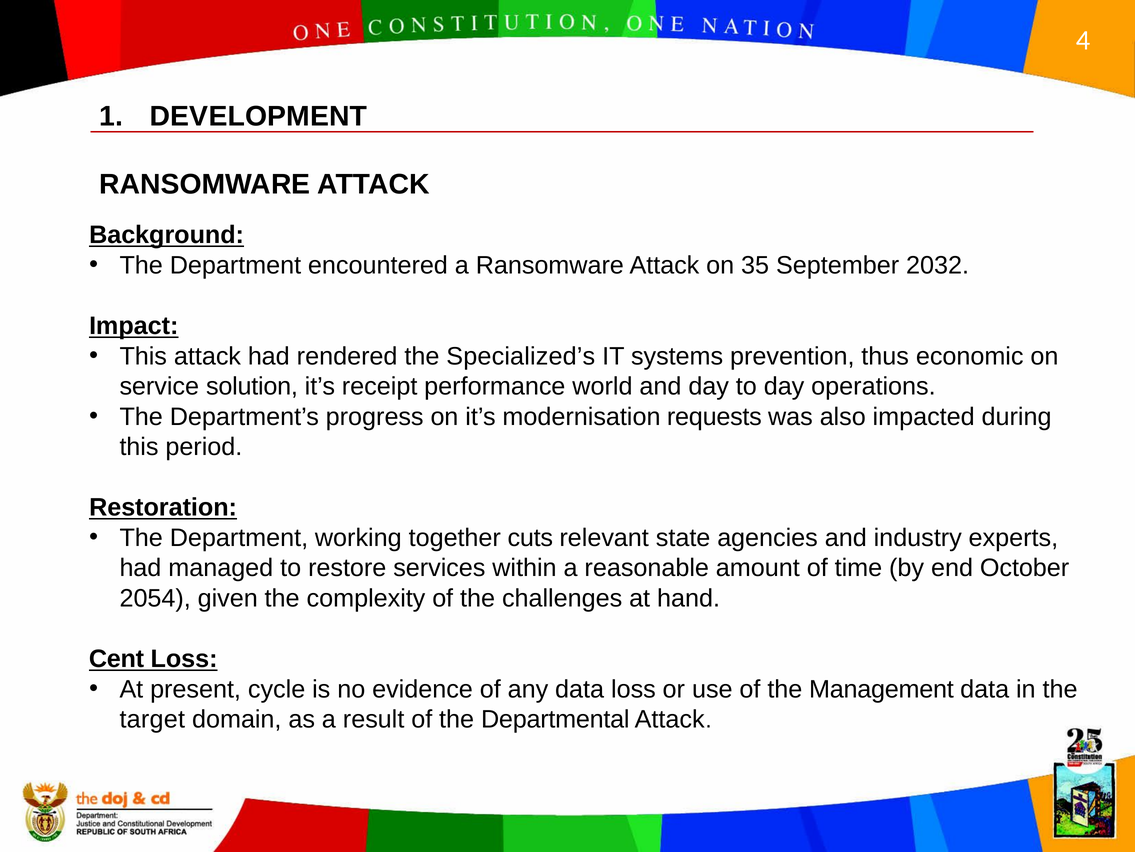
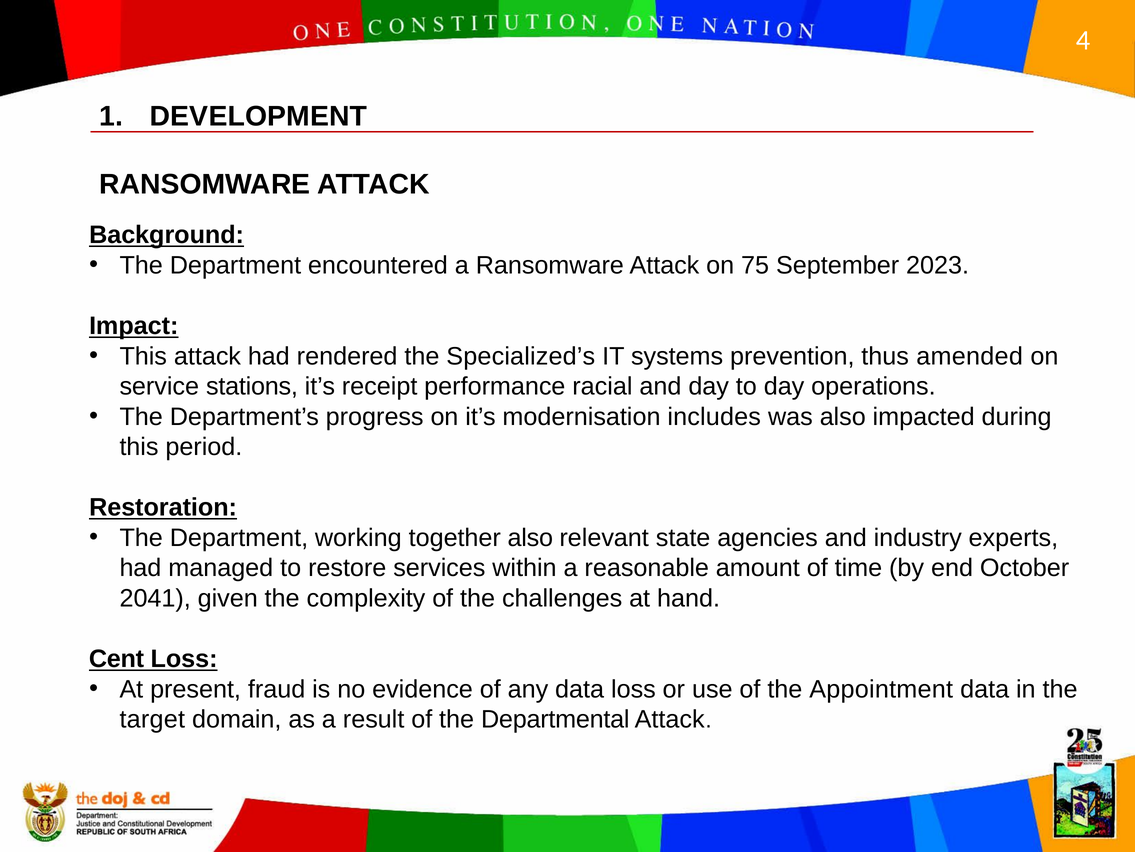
35: 35 -> 75 (755, 265)
2032: 2032 -> 2023 (938, 265)
economic: economic -> amended (970, 356)
solution: solution -> stations (252, 386)
world: world -> racial (602, 386)
requests: requests -> includes (714, 416)
together cuts: cuts -> also (530, 537)
2054: 2054 -> 2041 (155, 598)
cycle: cycle -> fraud (277, 689)
Management: Management -> Appointment (881, 689)
